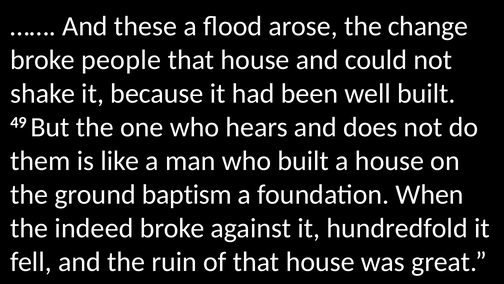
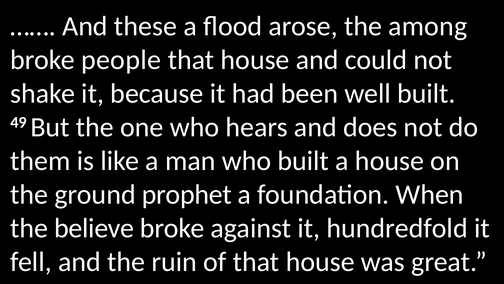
change: change -> among (428, 26)
baptism: baptism -> prophet (187, 194)
indeed: indeed -> believe (94, 228)
